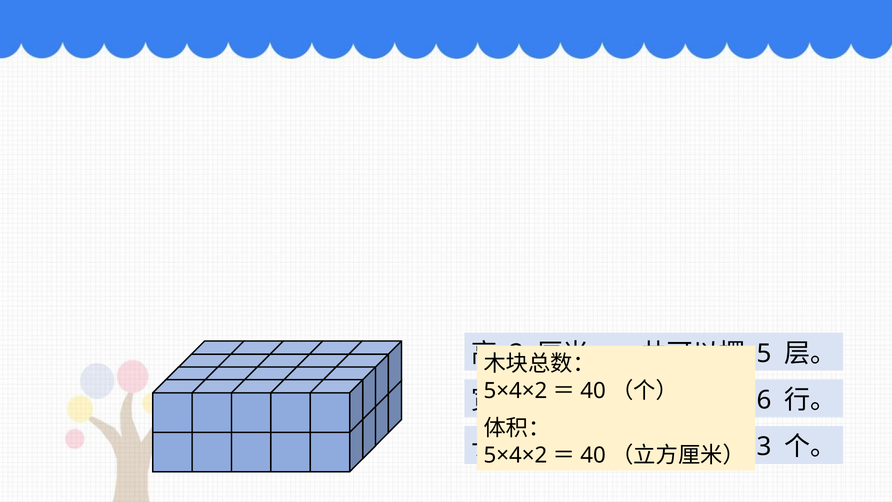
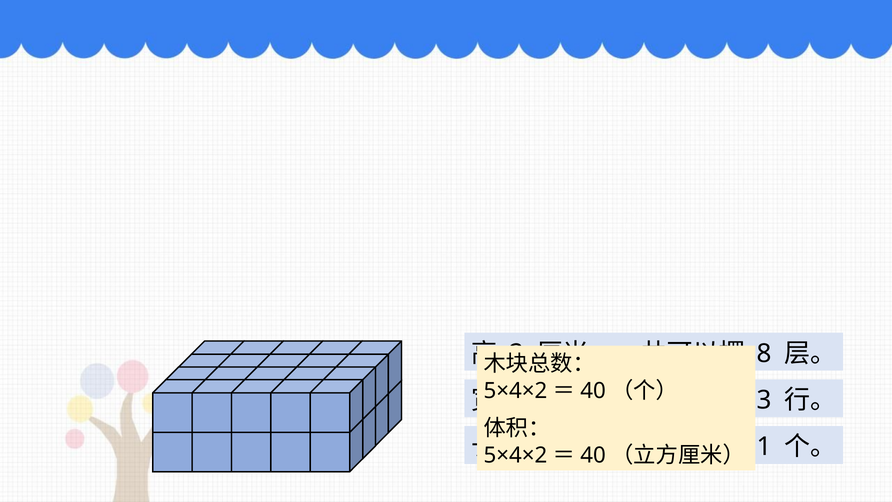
5: 5 -> 8 (764, 353)
6: 6 -> 3 (764, 400)
3: 3 -> 1 (764, 447)
